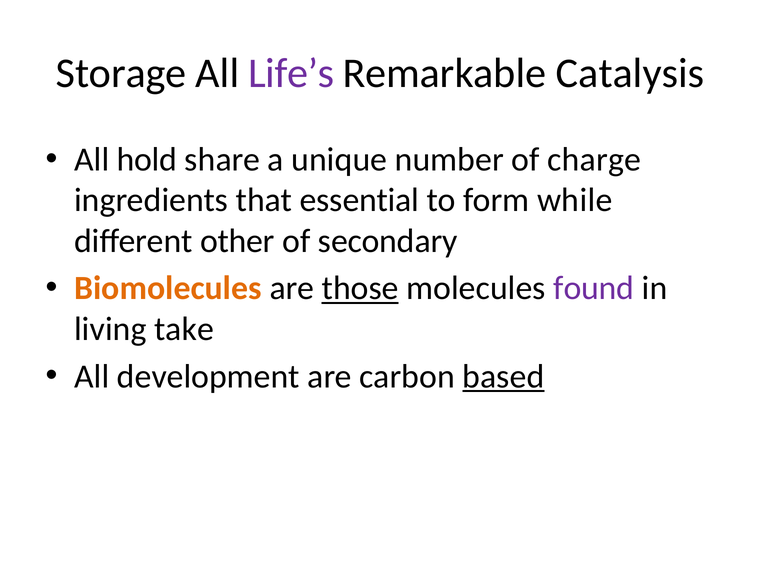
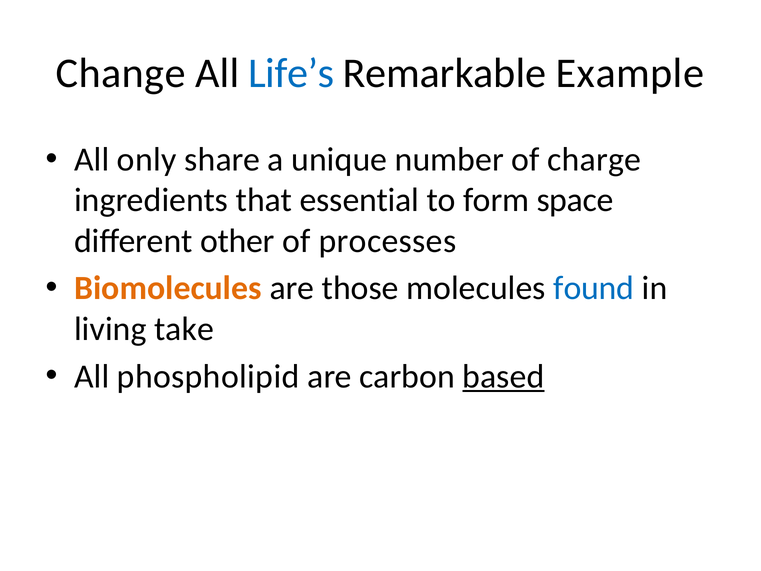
Storage: Storage -> Change (121, 73)
Life’s colour: purple -> blue (291, 73)
Catalysis: Catalysis -> Example (630, 73)
hold: hold -> only (147, 160)
while: while -> space (575, 200)
secondary: secondary -> processes (387, 241)
those underline: present -> none (360, 288)
found colour: purple -> blue (594, 288)
development: development -> phospholipid (208, 376)
